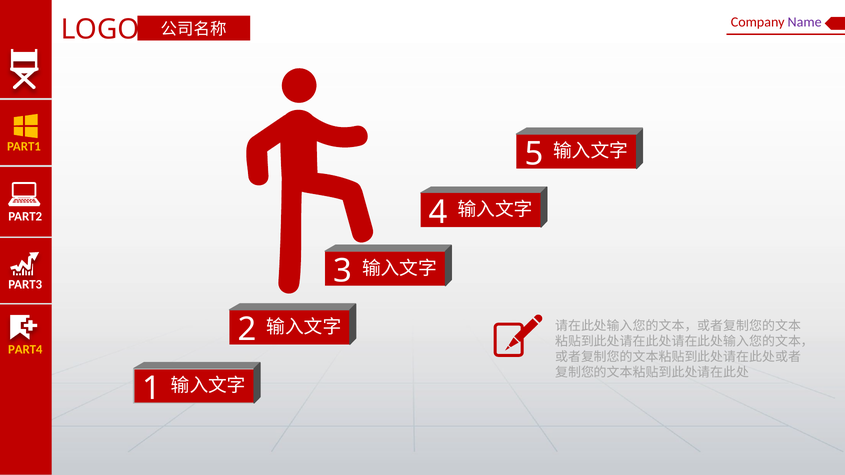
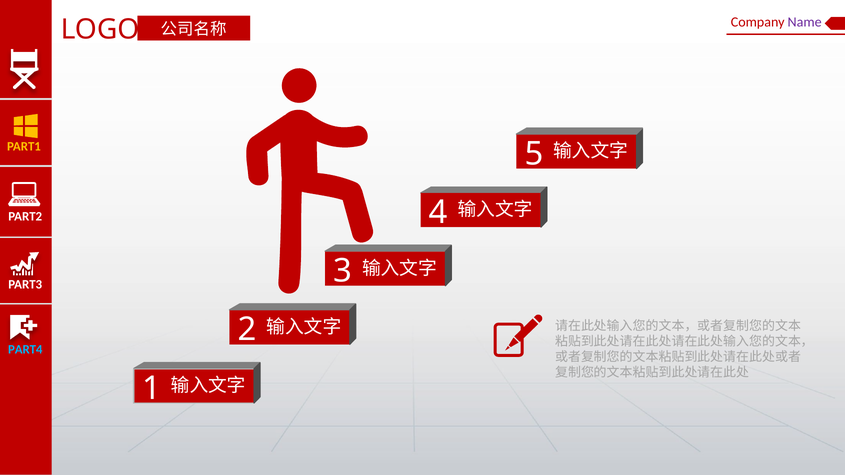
PART4 colour: yellow -> light blue (25, 350)
